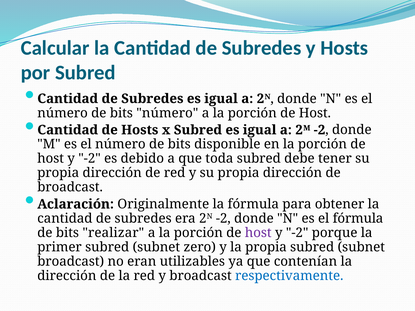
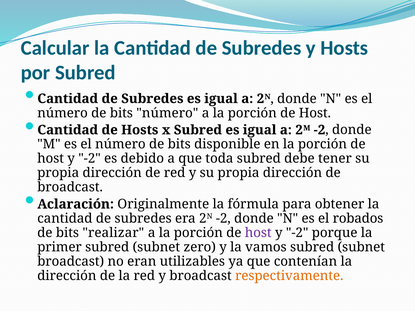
el fórmula: fórmula -> robados (358, 219)
la propia: propia -> vamos (266, 247)
respectivamente colour: blue -> orange (289, 276)
